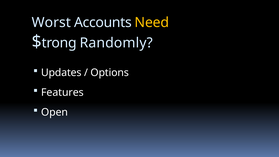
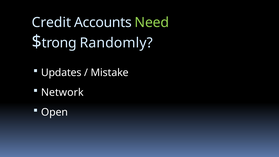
Worst: Worst -> Credit (51, 23)
Need colour: yellow -> light green (152, 23)
Options: Options -> Mistake (110, 73)
Features: Features -> Network (62, 92)
